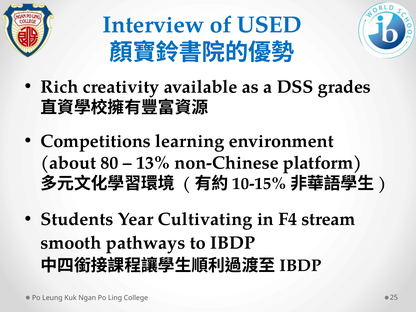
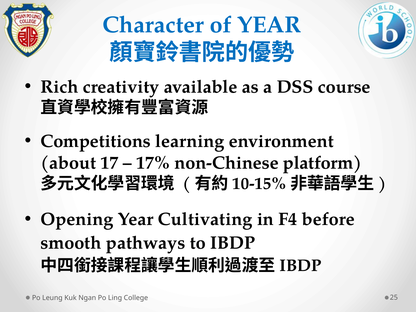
Interview: Interview -> Character (153, 25)
of USED: USED -> YEAR (269, 25)
grades: grades -> course (344, 87)
80: 80 -> 17 (109, 163)
13%: 13% -> 17% (153, 163)
Students: Students -> Opening (77, 219)
stream: stream -> before (328, 219)
